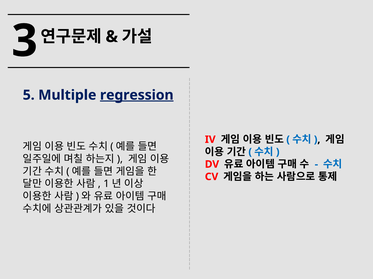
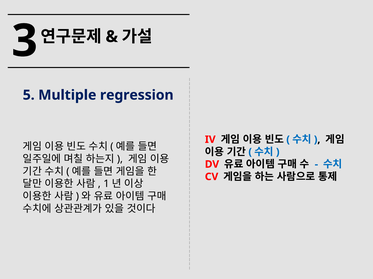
regression underline: present -> none (137, 95)
